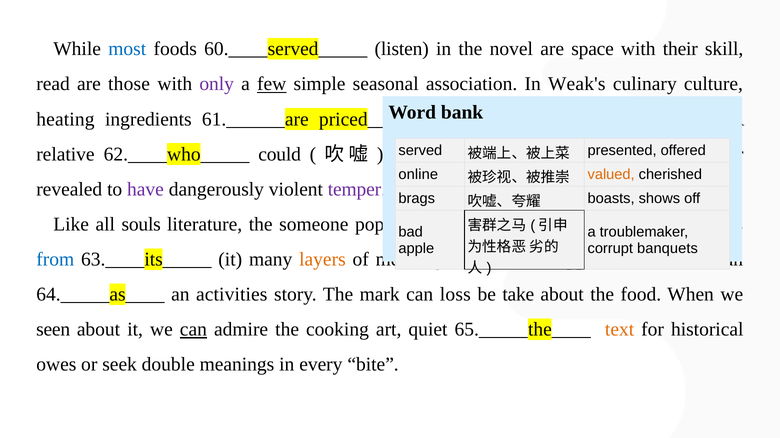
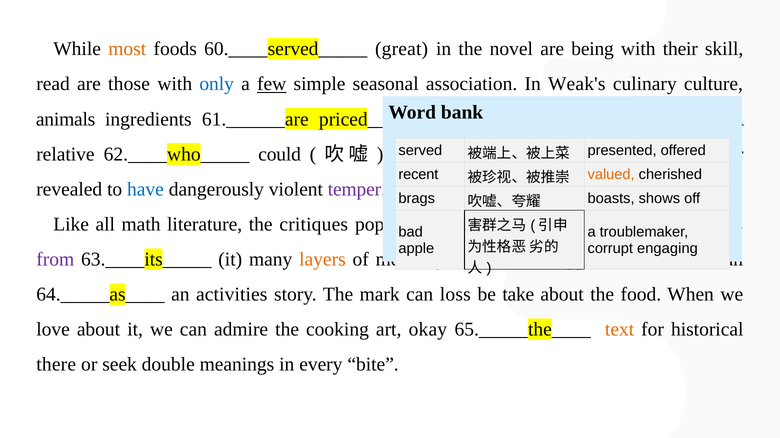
most colour: blue -> orange (127, 49)
listen: listen -> great (402, 49)
space: space -> being (593, 49)
only colour: purple -> blue (217, 84)
heating: heating -> animals (66, 119)
online: online -> recent (418, 175)
have colour: purple -> blue (145, 190)
souls: souls -> math (141, 225)
someone: someone -> critiques (314, 225)
banquets: banquets -> engaging (667, 249)
from colour: blue -> purple (55, 260)
seen: seen -> love (53, 330)
can underline: present -> none (193, 330)
quiet: quiet -> okay (428, 330)
owes: owes -> there (56, 365)
